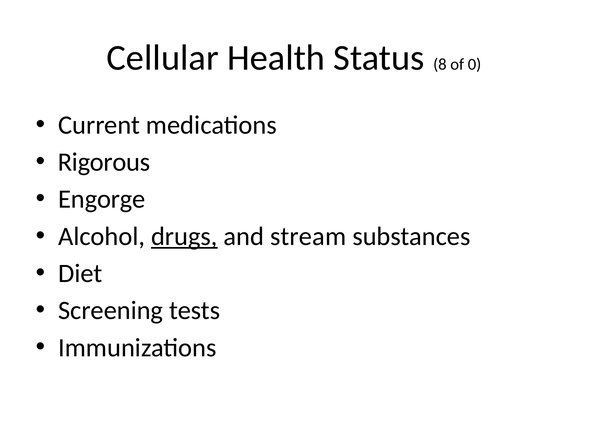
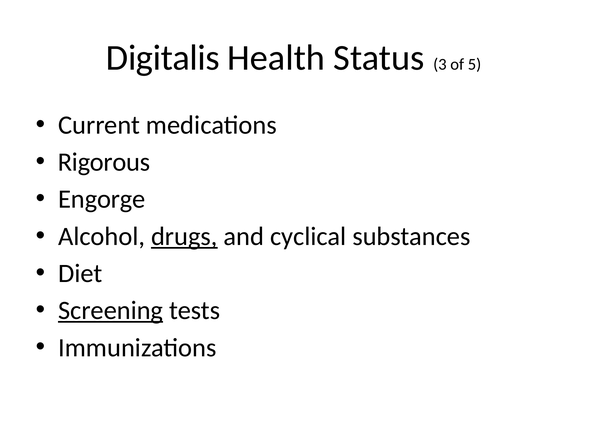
Cellular: Cellular -> Digitalis (163, 58)
8: 8 -> 3 (440, 64)
0: 0 -> 5 (474, 64)
stream: stream -> cyclical (308, 236)
Screening underline: none -> present (111, 311)
